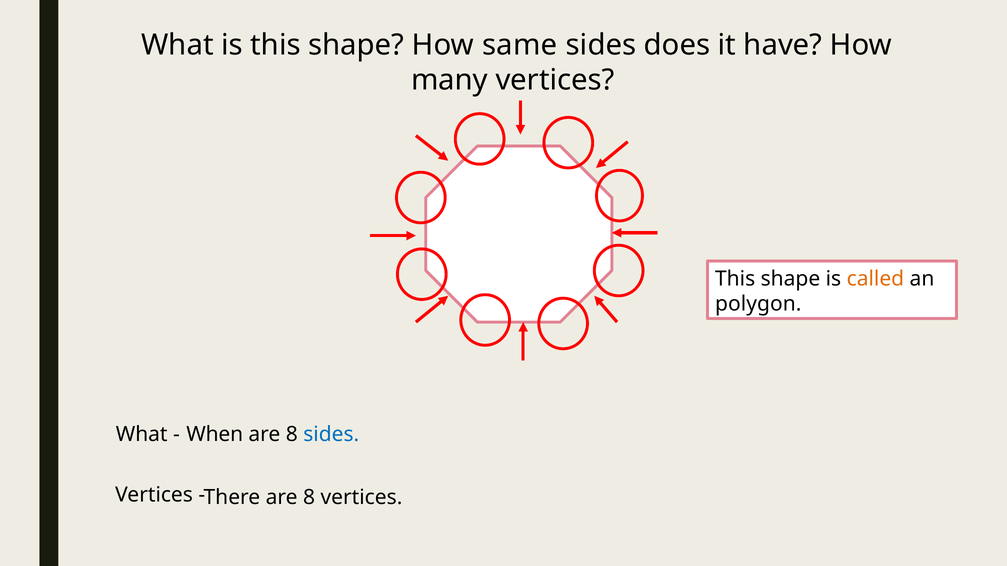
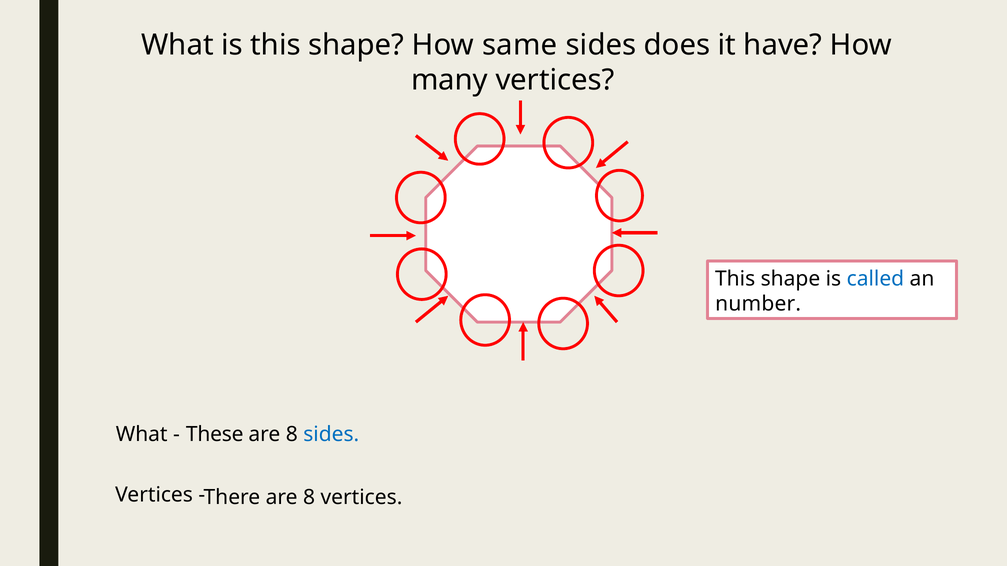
called colour: orange -> blue (875, 279)
polygon: polygon -> number (758, 304)
When: When -> These (215, 435)
